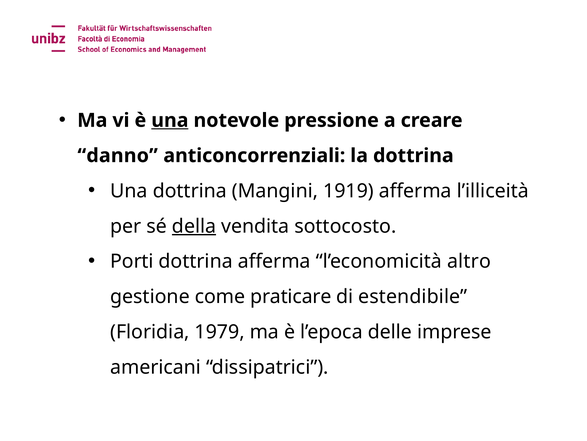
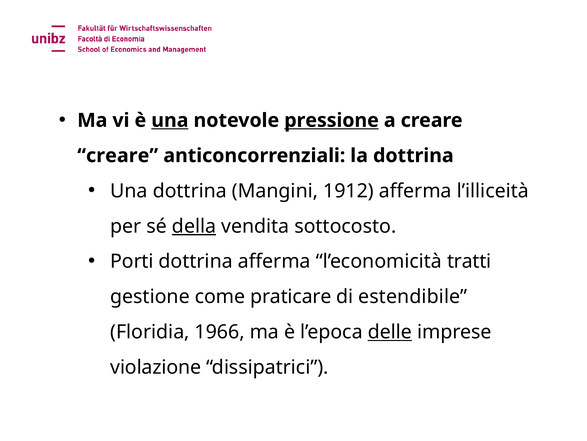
pressione underline: none -> present (332, 120)
danno: danno -> creare (118, 155)
1919: 1919 -> 1912 (348, 191)
altro: altro -> tratti (469, 261)
1979: 1979 -> 1966 (220, 331)
delle underline: none -> present (390, 331)
americani: americani -> violazione (156, 367)
